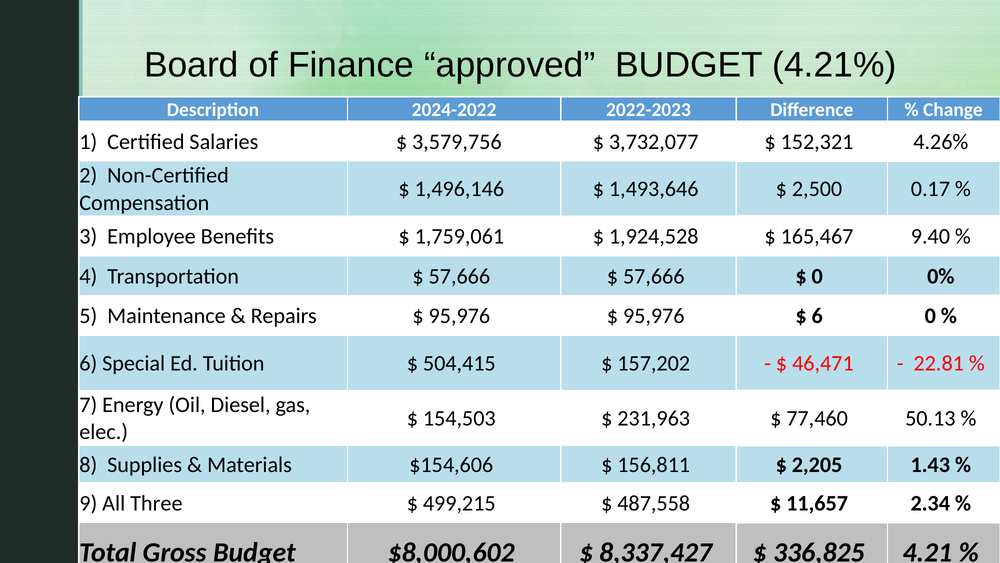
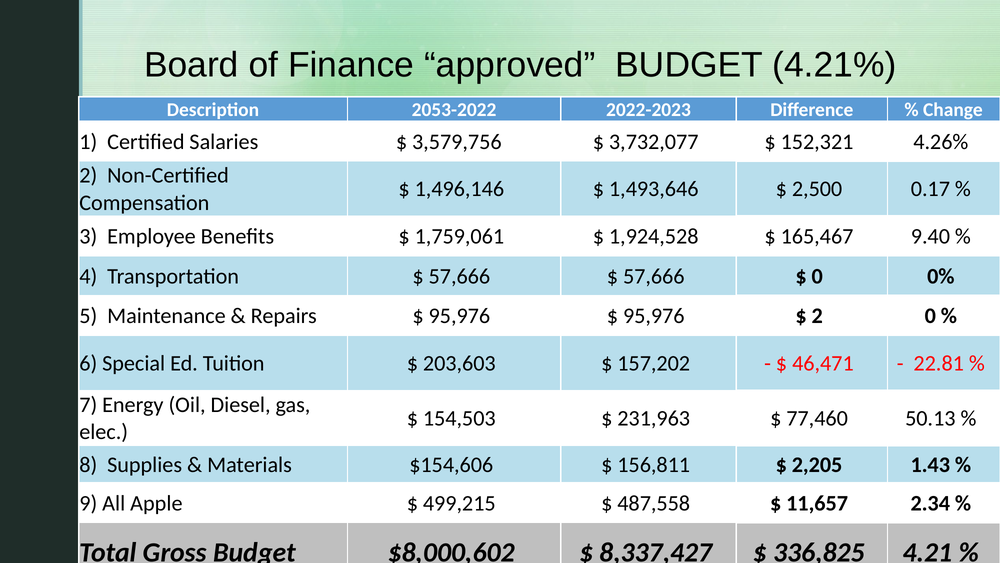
2024-2022: 2024-2022 -> 2053-2022 (454, 109)
6: 6 -> 2 (817, 316)
504,415: 504,415 -> 203,603 (459, 363)
Three: Three -> Apple (156, 503)
